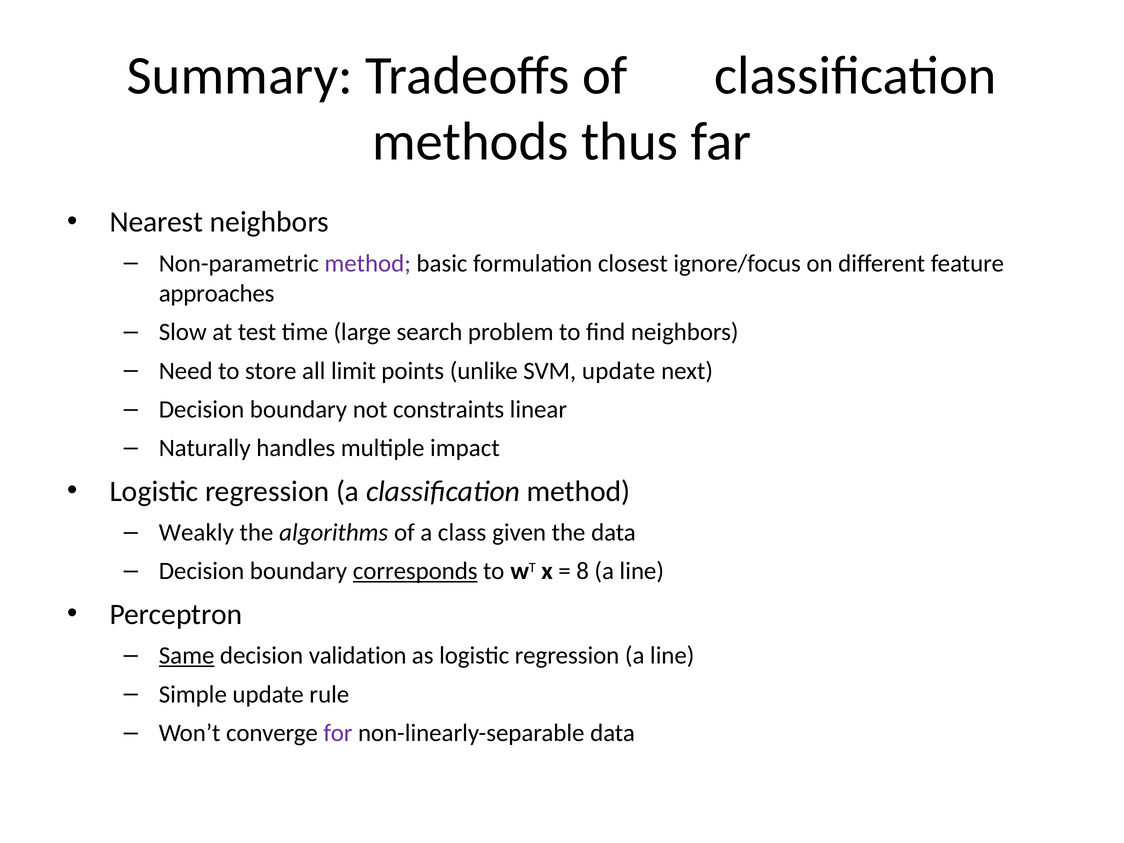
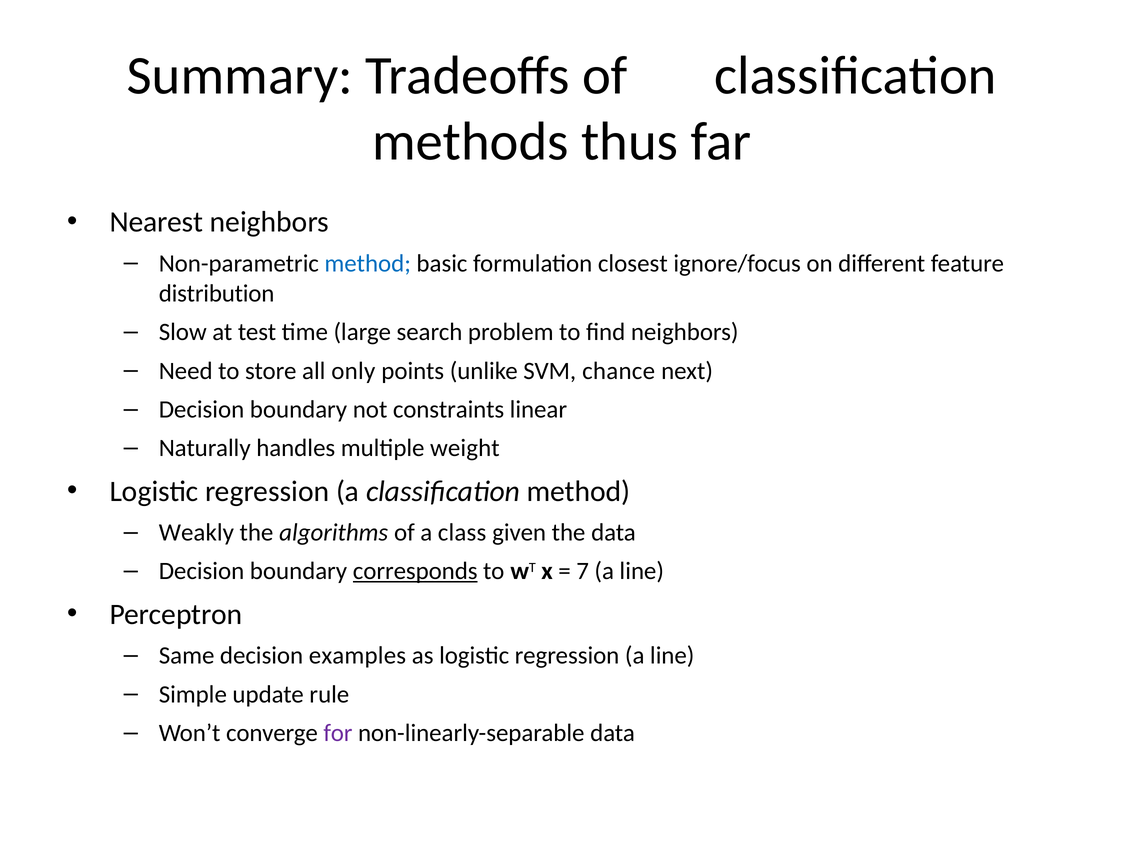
method colour: purple -> blue (368, 263)
approaches: approaches -> distribution (217, 293)
limit: limit -> only (353, 371)
SVM update: update -> chance (619, 371)
impact: impact -> weight (465, 448)
8: 8 -> 7 (583, 571)
Same underline: present -> none (187, 656)
validation: validation -> examples (357, 656)
